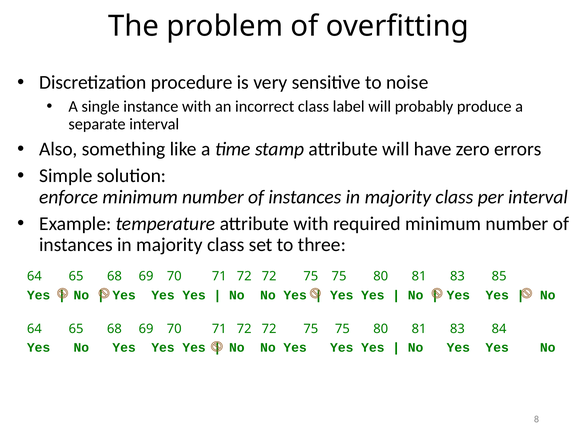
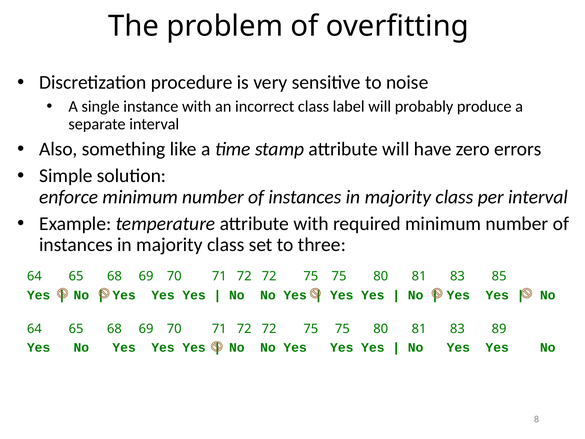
84: 84 -> 89 (499, 329)
